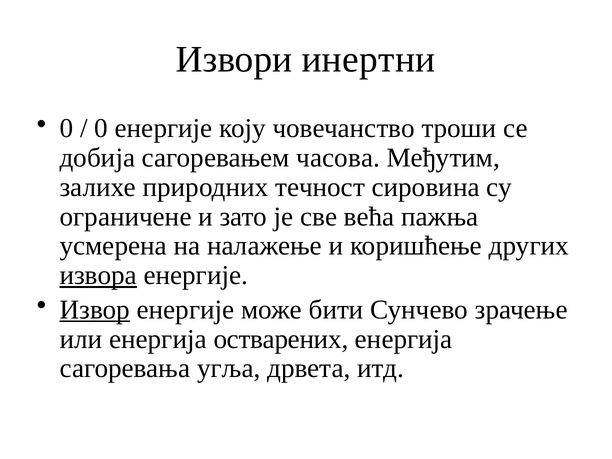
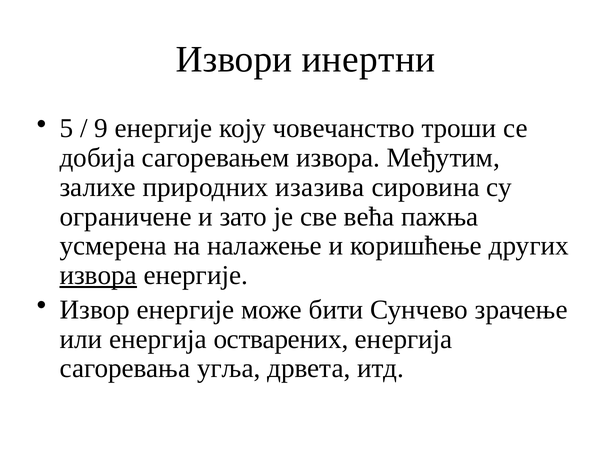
0: 0 -> 5 (66, 128)
0: 0 -> 9 (101, 128)
сагоревањем часова: часова -> извора (338, 158)
течност: течност -> изазива (320, 187)
Извор underline: present -> none (95, 310)
